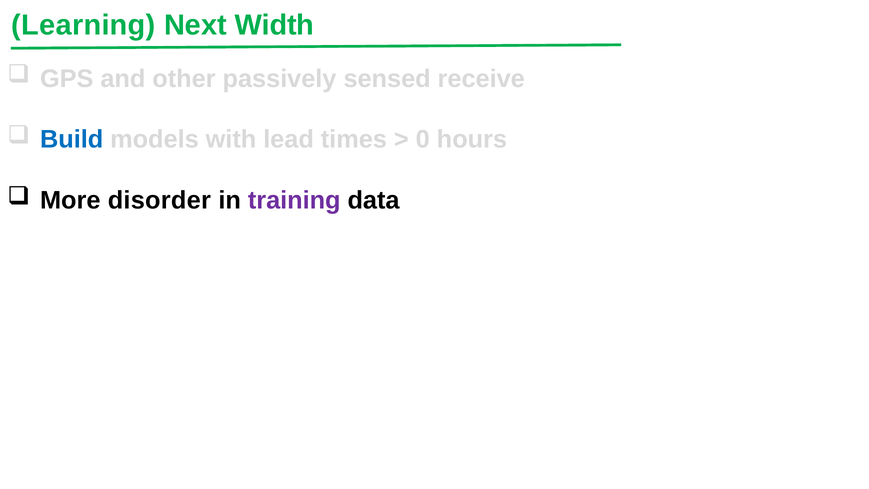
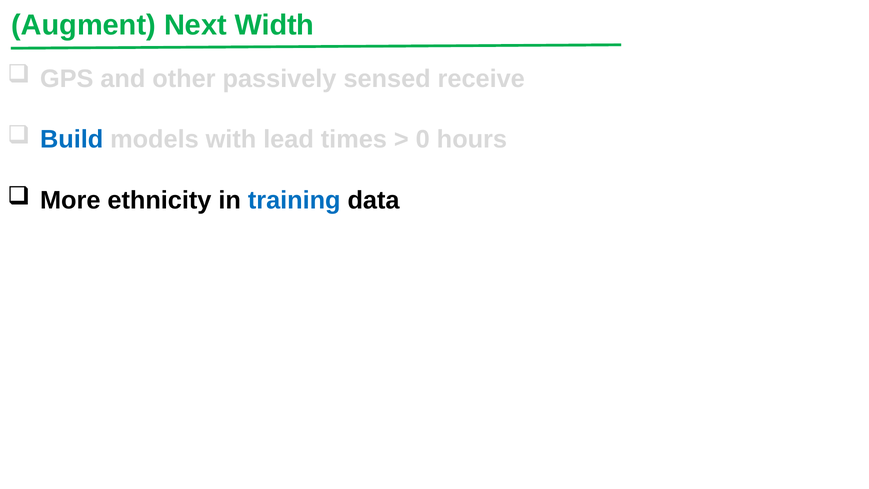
Learning: Learning -> Augment (84, 25)
disorder: disorder -> ethnicity (159, 200)
training colour: purple -> blue (294, 200)
